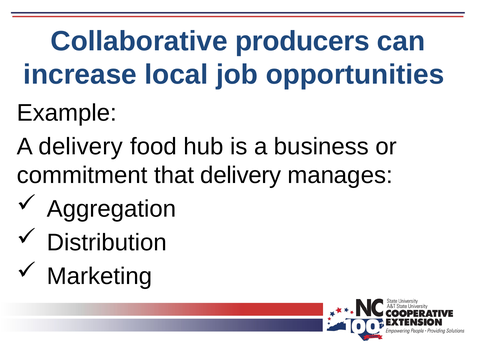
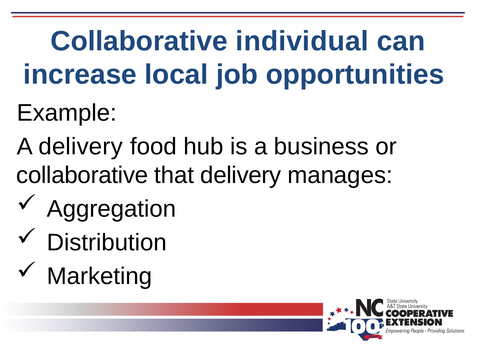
producers: producers -> individual (302, 41)
commitment: commitment -> collaborative (82, 175)
